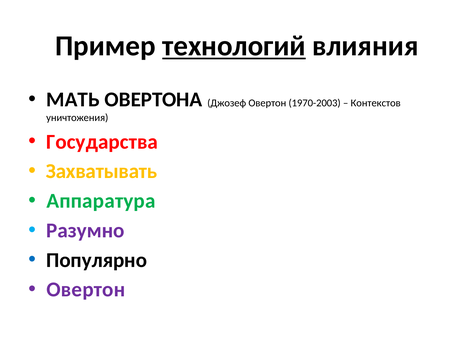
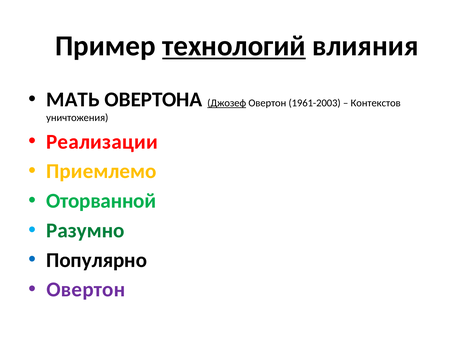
Джозеф underline: none -> present (227, 103)
1970-2003: 1970-2003 -> 1961-2003 (315, 103)
Государства: Государства -> Реализации (102, 142)
Захватывать: Захватывать -> Приемлемо (101, 171)
Аппаратура: Аппаратура -> Оторванной (101, 201)
Разумно colour: purple -> green (85, 230)
